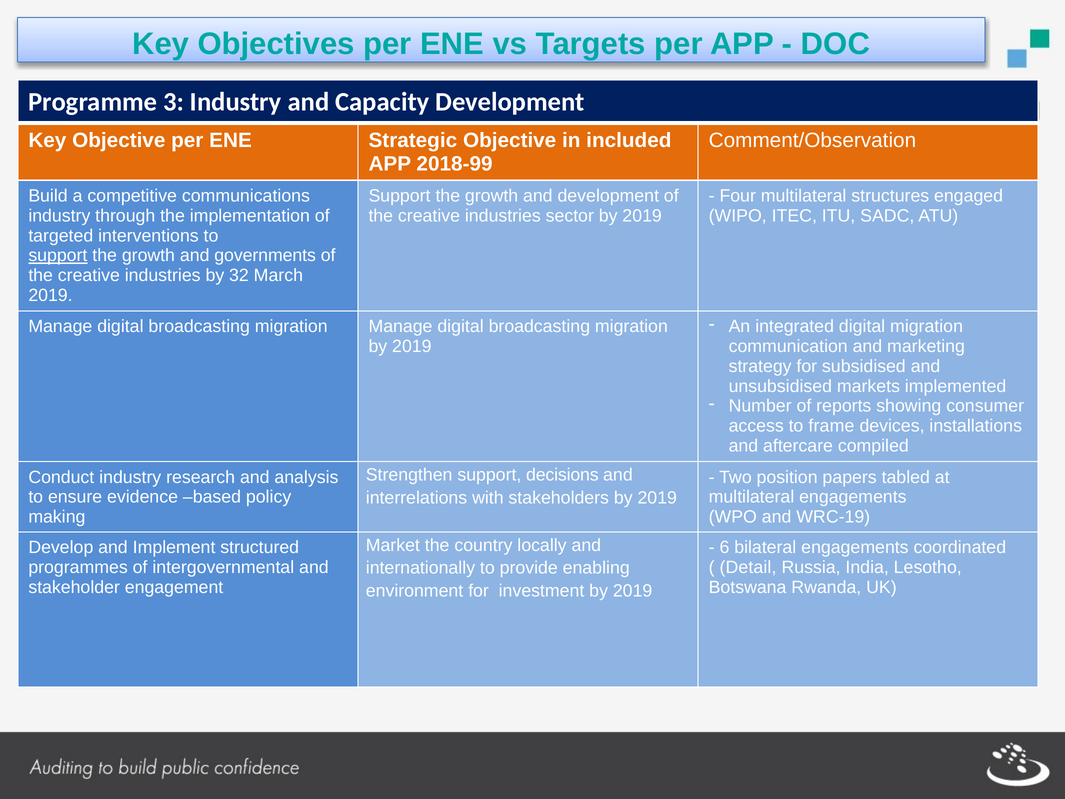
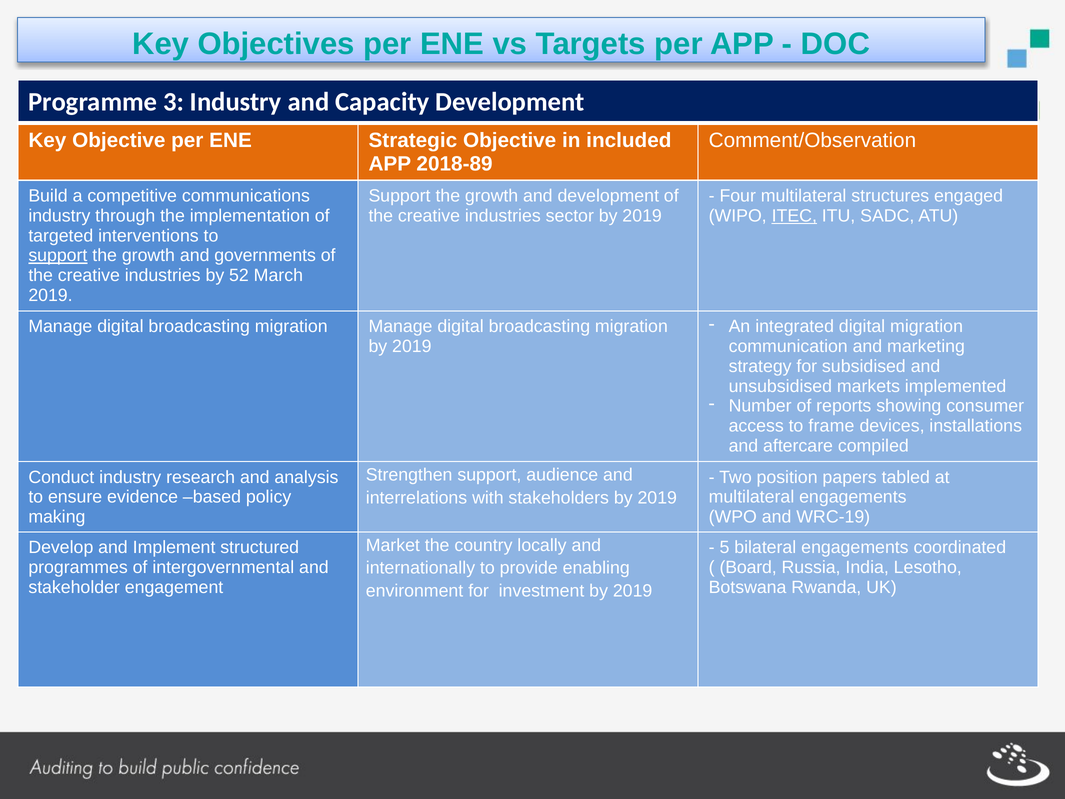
2018-99: 2018-99 -> 2018-89 (455, 164)
ITEC underline: none -> present (794, 216)
32: 32 -> 52 (239, 275)
decisions: decisions -> audience (562, 475)
6: 6 -> 5 (724, 547)
Detail: Detail -> Board (748, 567)
